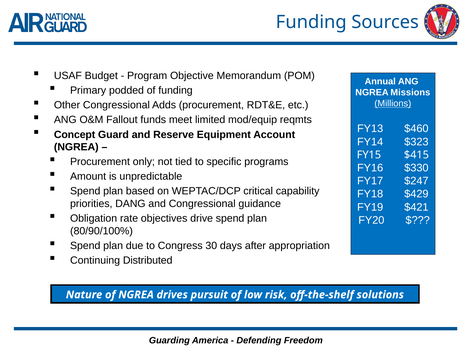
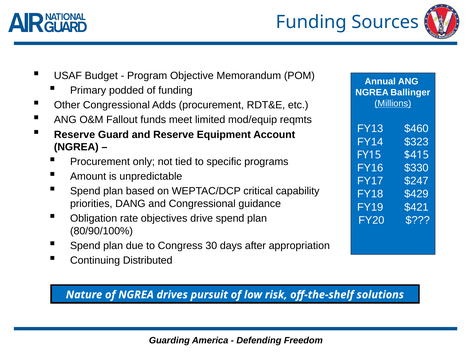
Missions: Missions -> Ballinger (410, 92)
Concept: Concept -> Reserve (75, 135)
